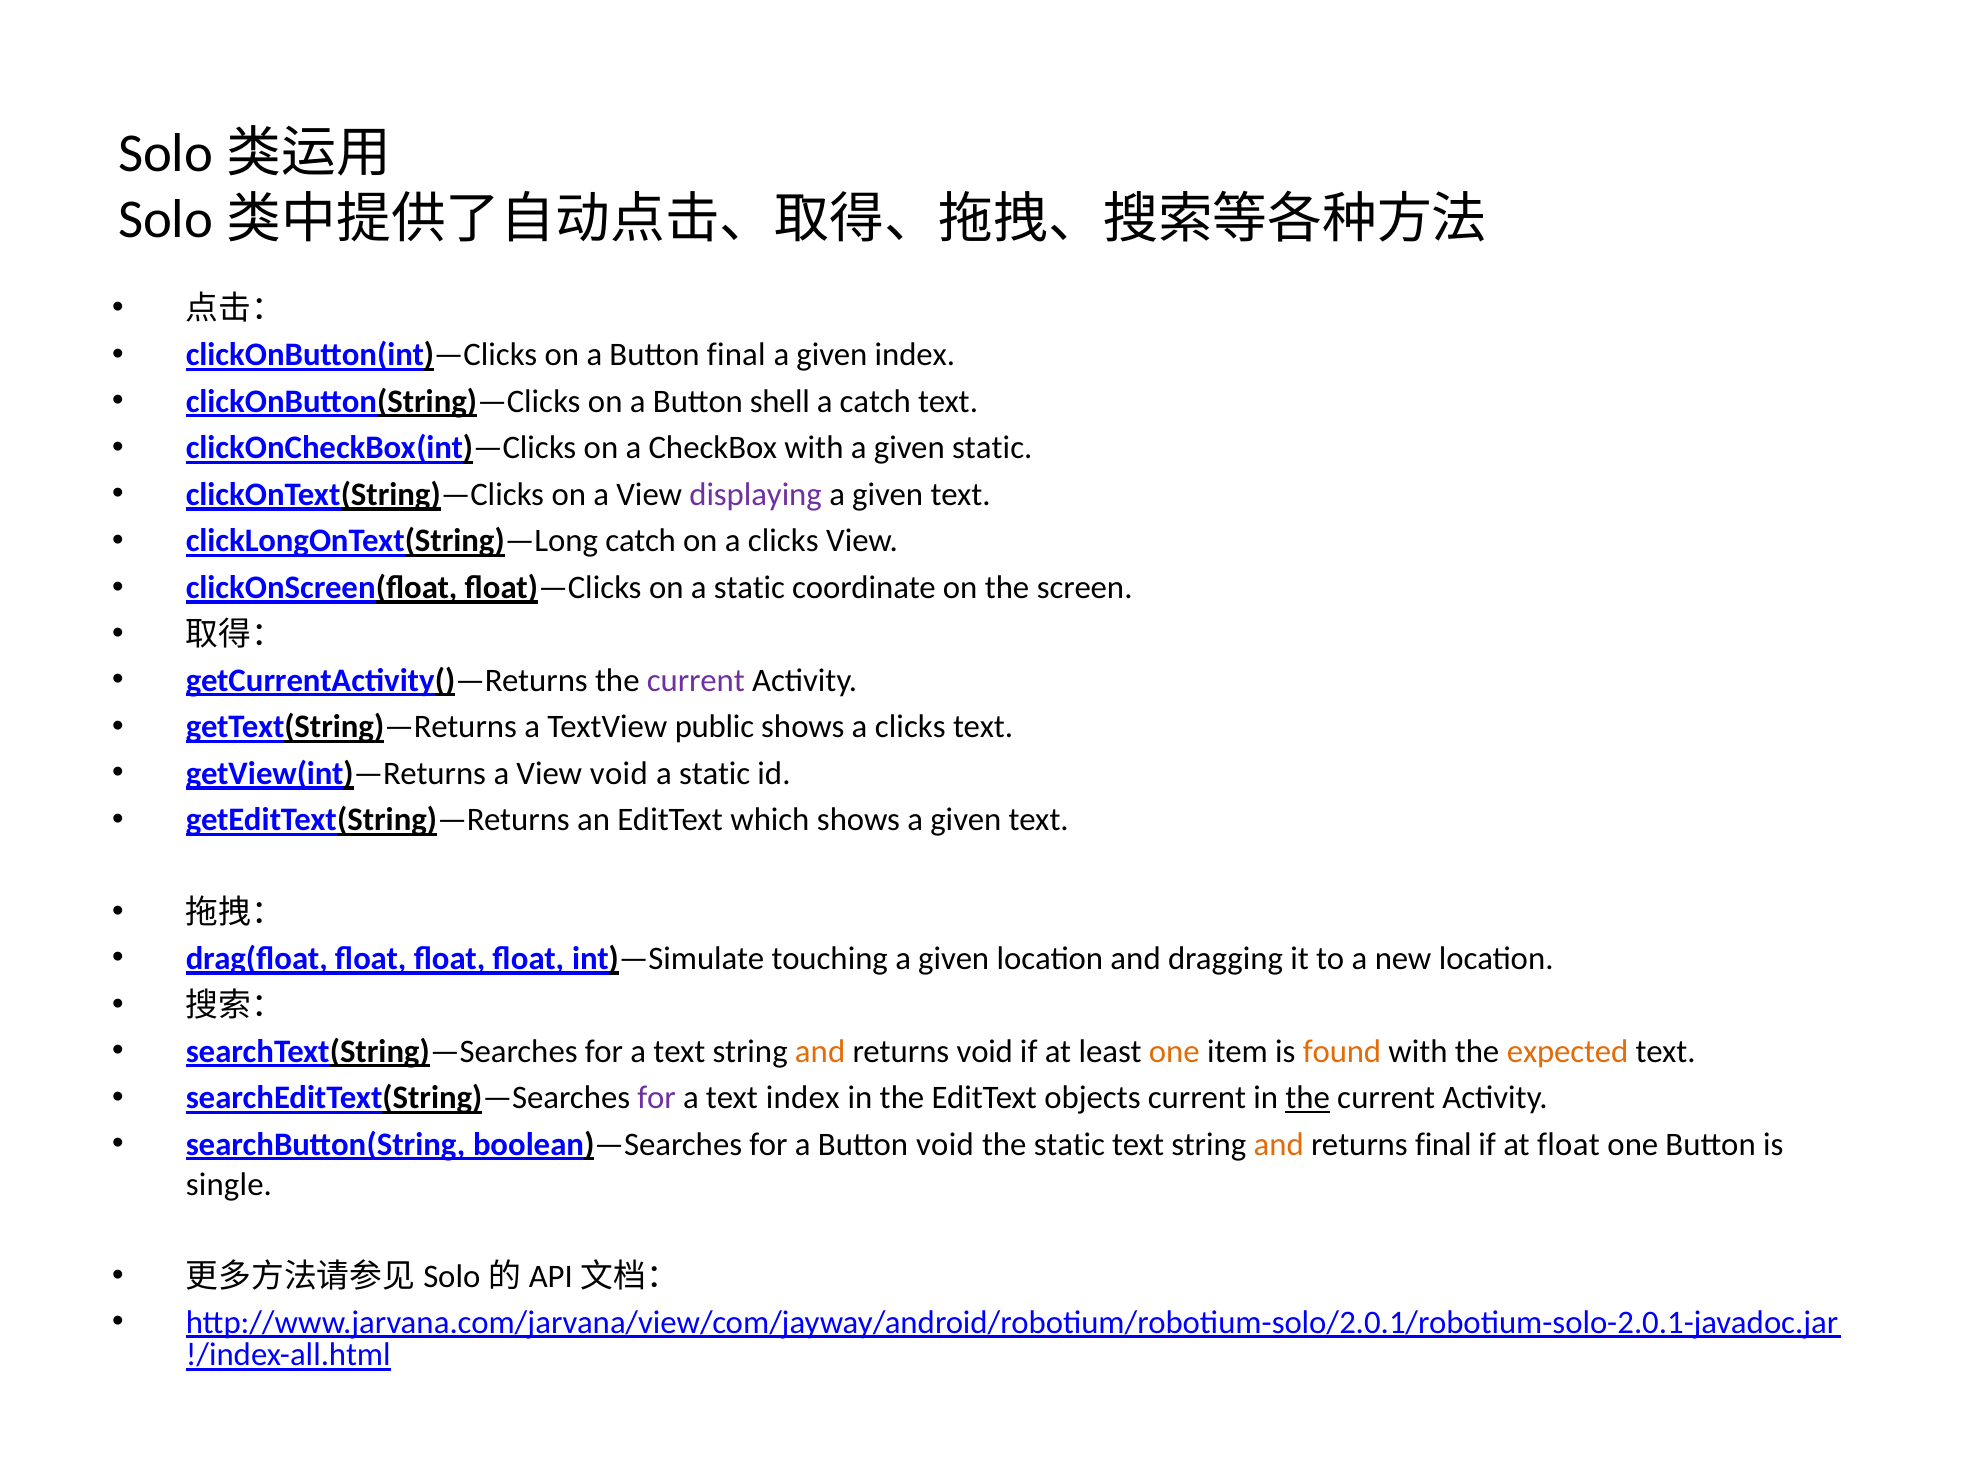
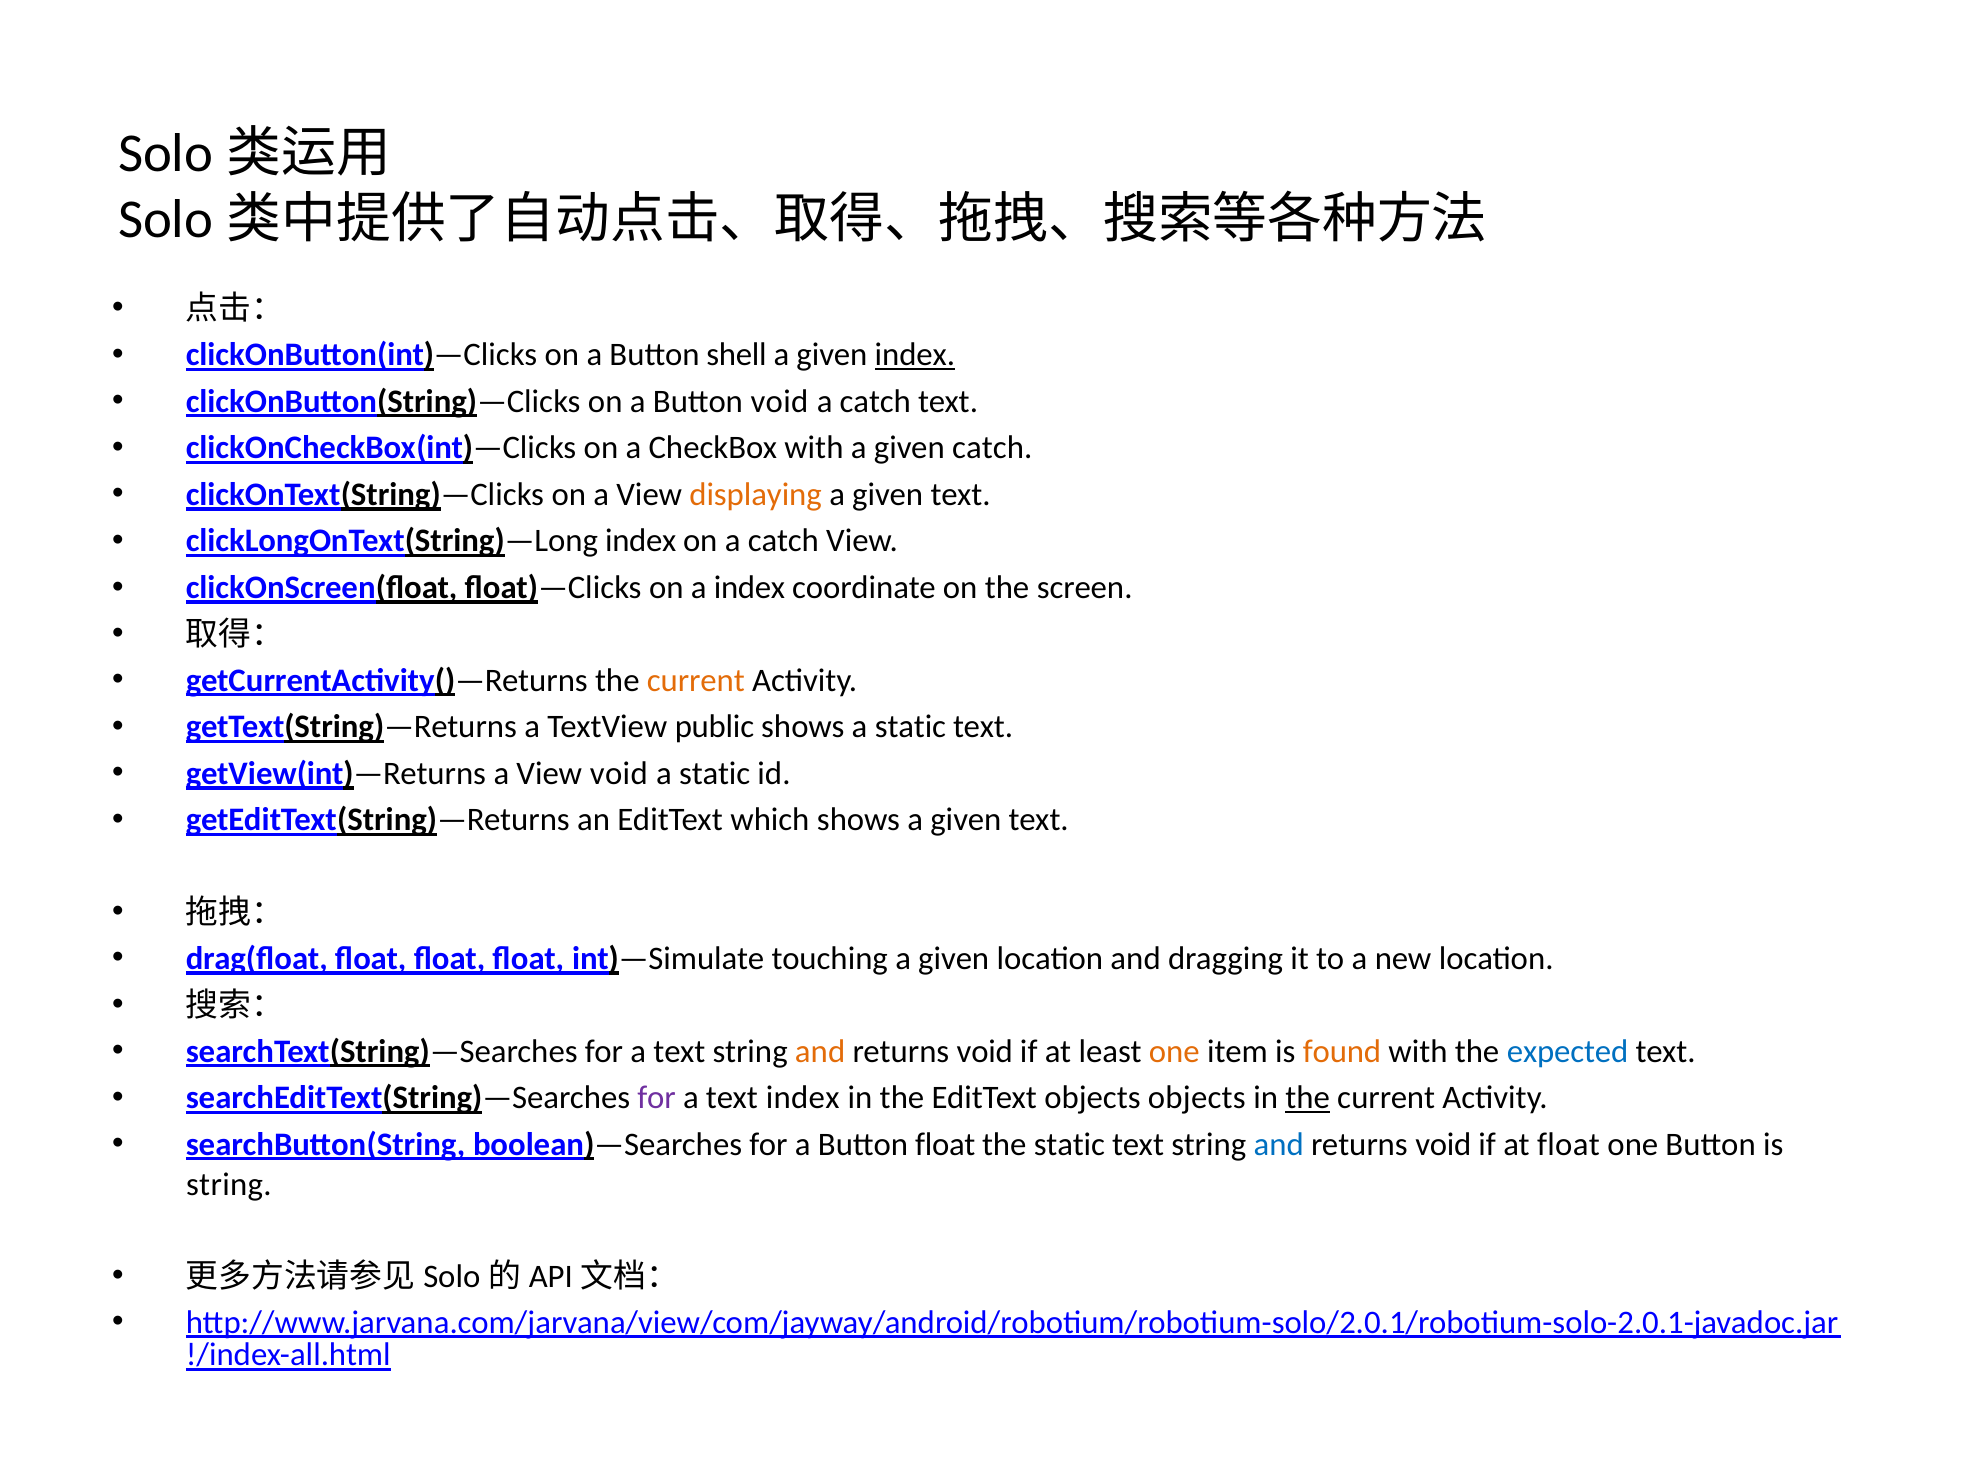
Button final: final -> shell (736, 355)
index underline: none -> present (915, 355)
Button shell: shell -> void (779, 401)
given static: static -> catch (992, 448)
displaying colour: purple -> orange (756, 494)
clickLongOnText(String)—Long catch: catch -> index (641, 541)
on a clicks: clicks -> catch (783, 541)
on a static: static -> index (749, 588)
current colour: purple -> orange (696, 680)
shows a clicks: clicks -> static (910, 727)
expected colour: orange -> blue (1568, 1051)
objects current: current -> objects (1197, 1098)
Button void: void -> float (945, 1144)
and colour: orange -> blue (1279, 1144)
final: final -> void (1443, 1144)
single: single -> string (229, 1184)
